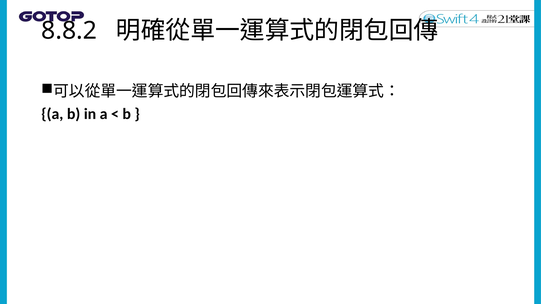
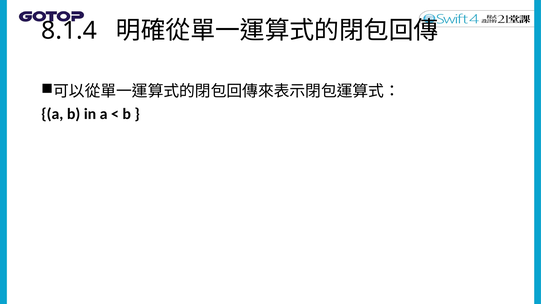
8.8.2: 8.8.2 -> 8.1.4 (69, 31)
